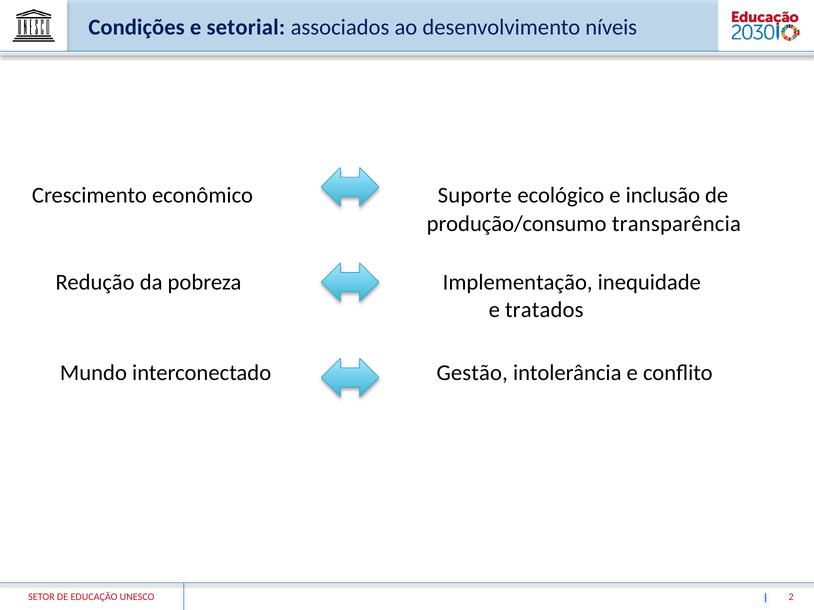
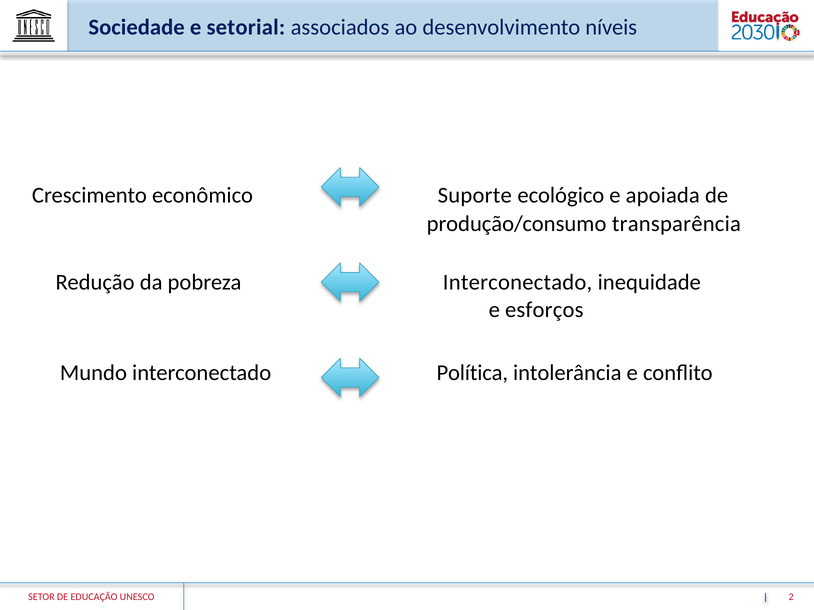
Condições: Condições -> Sociedade (137, 27)
inclusão: inclusão -> apoiada (663, 196)
pobreza Implementação: Implementação -> Interconectado (518, 283)
tratados: tratados -> esforços (544, 310)
Gestão: Gestão -> Política (472, 373)
